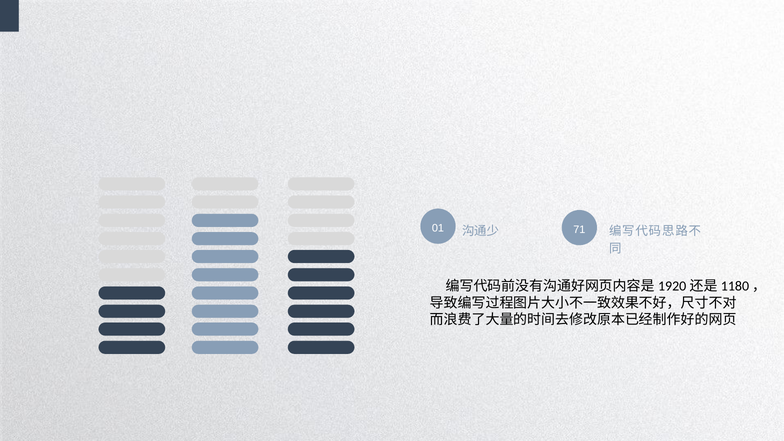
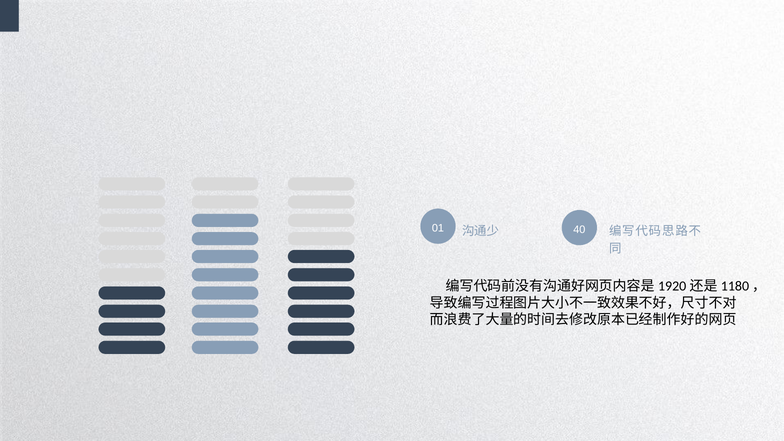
71: 71 -> 40 (579, 230)
